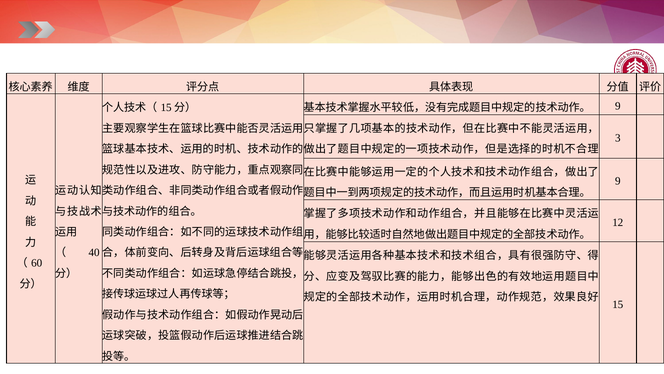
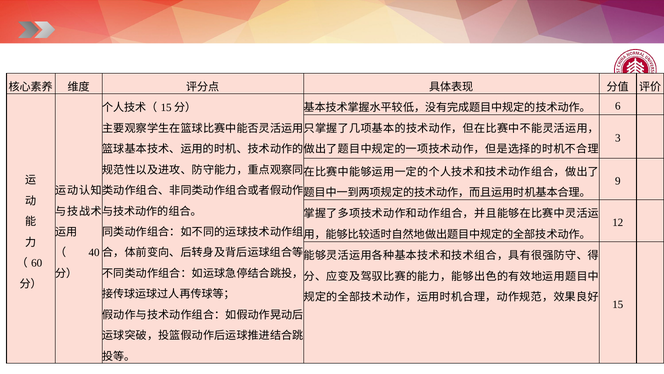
9: 9 -> 6 (618, 106)
